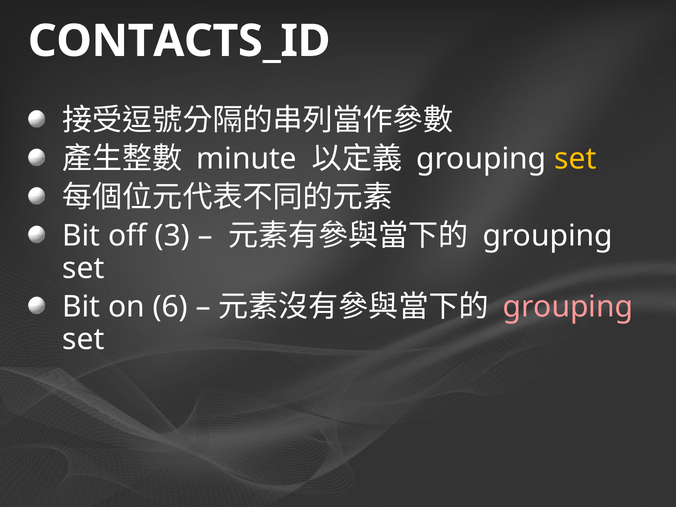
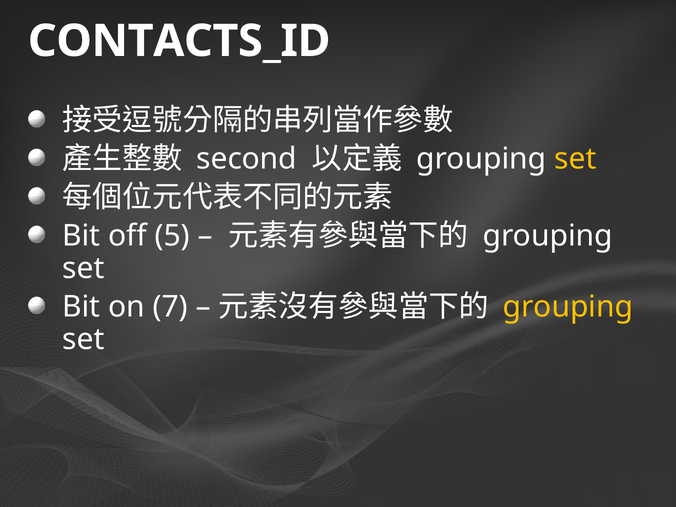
minute: minute -> second (247, 159)
3: 3 -> 5 (172, 236)
6: 6 -> 7 (170, 307)
grouping colour: pink -> yellow (568, 307)
